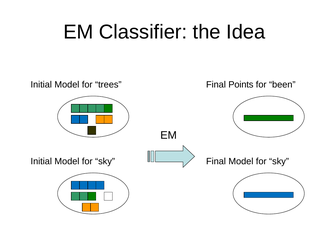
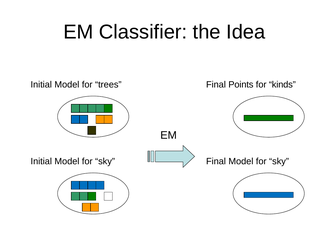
been: been -> kinds (282, 85)
